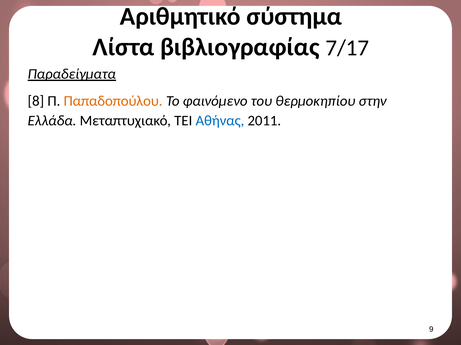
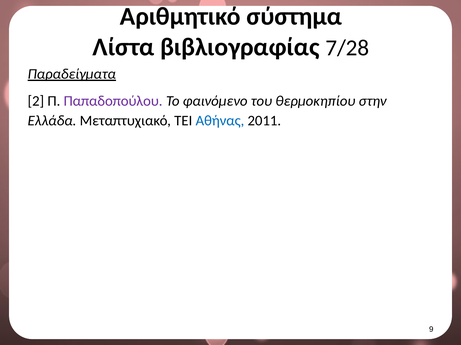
7/17: 7/17 -> 7/28 (347, 48)
8: 8 -> 2 (36, 101)
Παπαδοπούλου colour: orange -> purple (113, 101)
